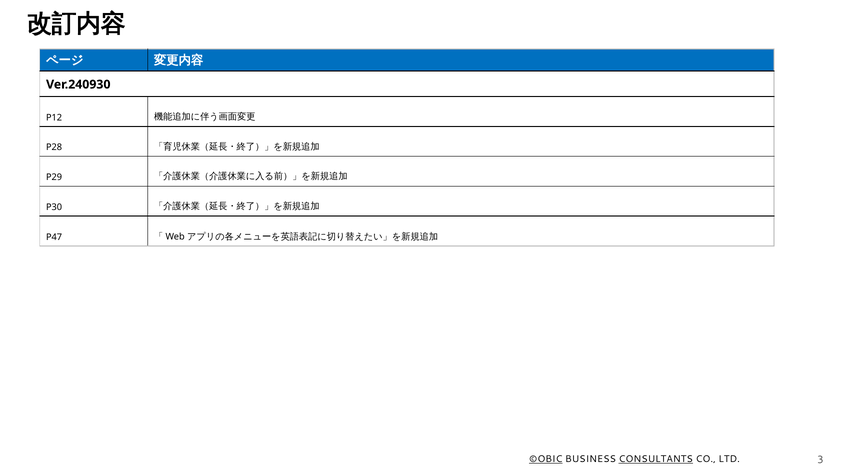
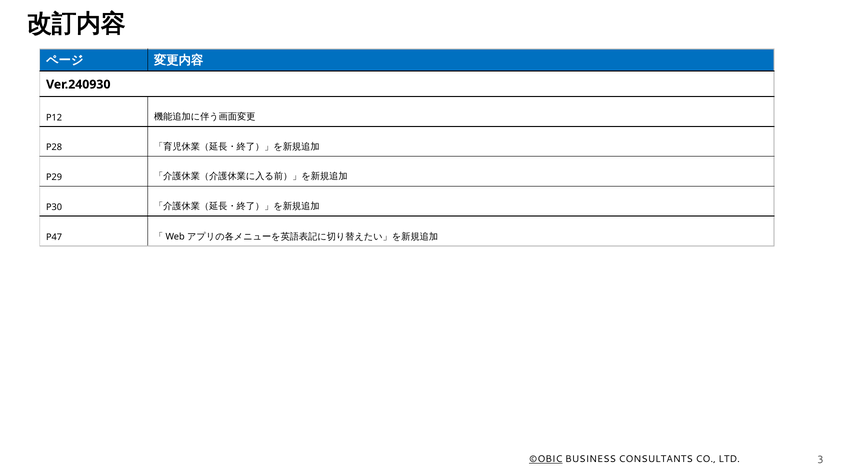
CONSULTANTS underline: present -> none (656, 459)
